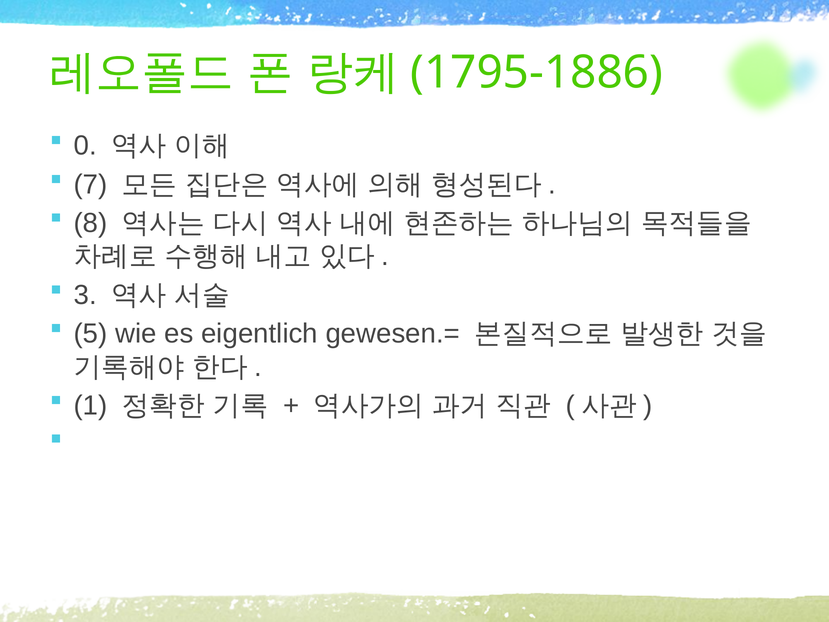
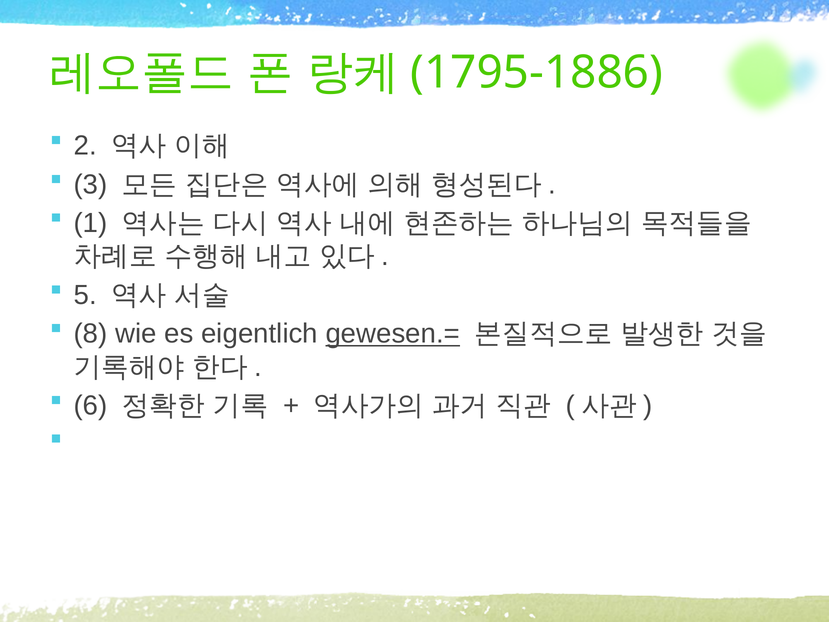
0: 0 -> 2 (85, 146)
7: 7 -> 3 (91, 184)
8: 8 -> 1 (91, 223)
3: 3 -> 5 (85, 295)
5: 5 -> 8 (91, 334)
gewesen.= underline: none -> present (393, 334)
1: 1 -> 6 (91, 405)
